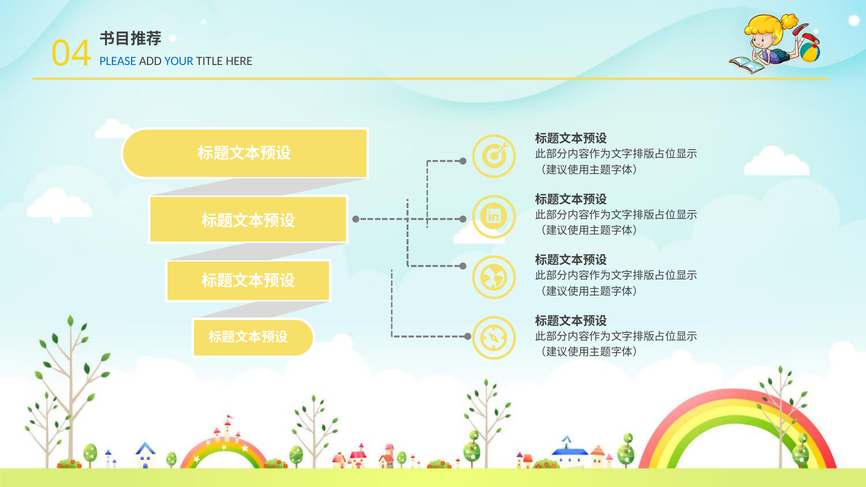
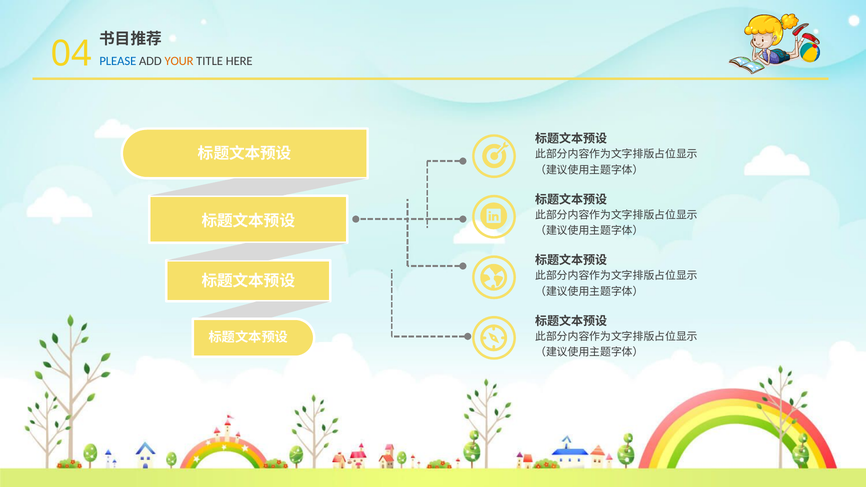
YOUR colour: blue -> orange (179, 61)
